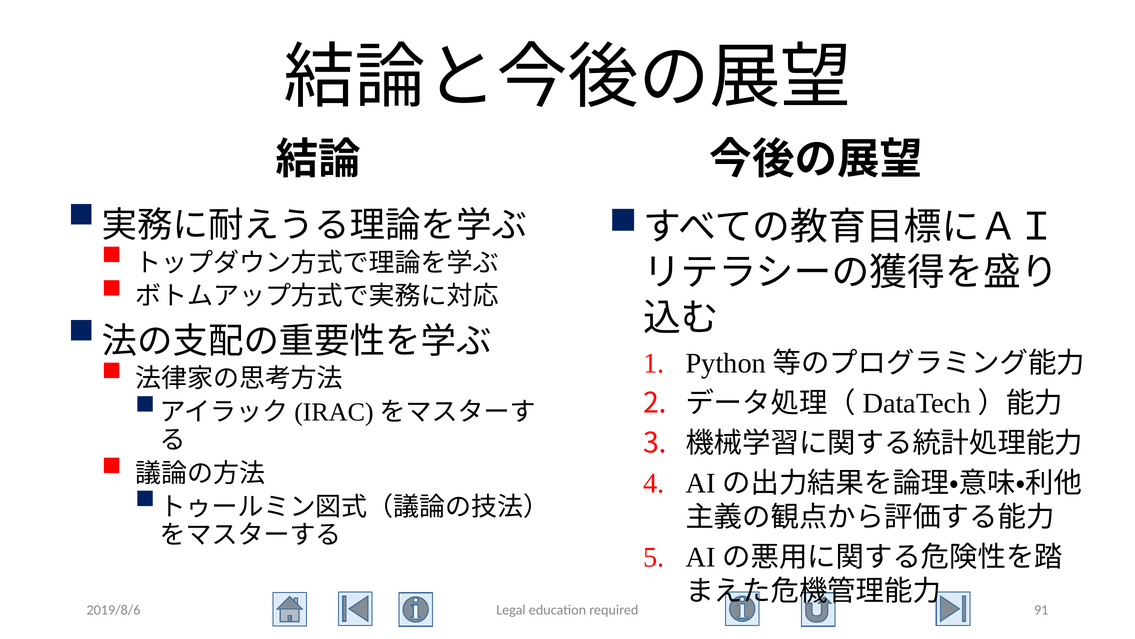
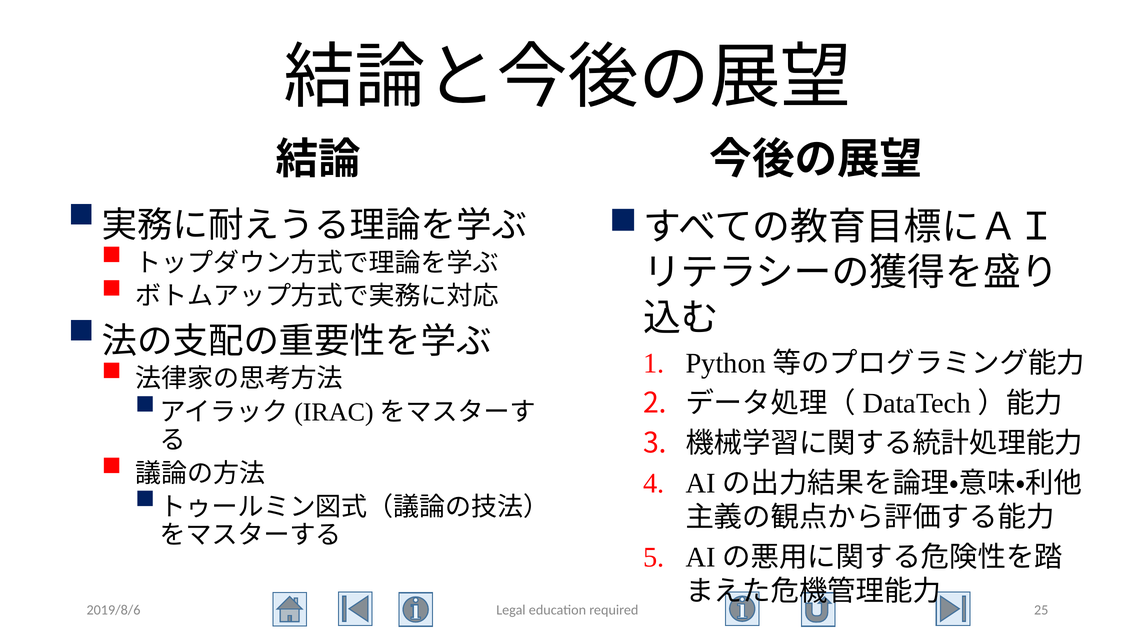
91: 91 -> 25 (1041, 610)
